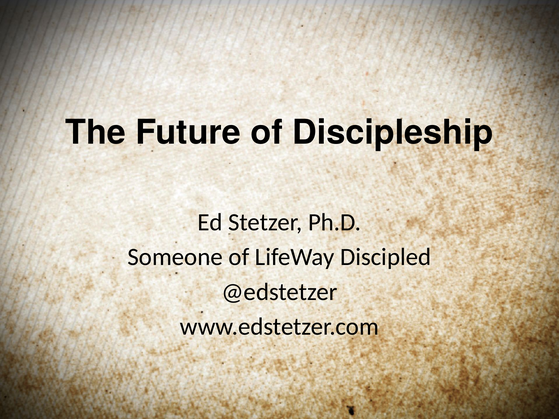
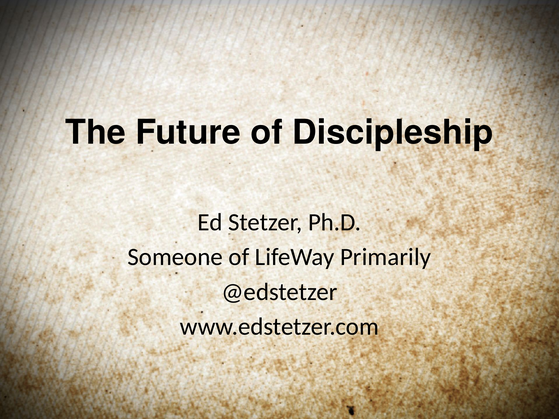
Discipled: Discipled -> Primarily (386, 257)
